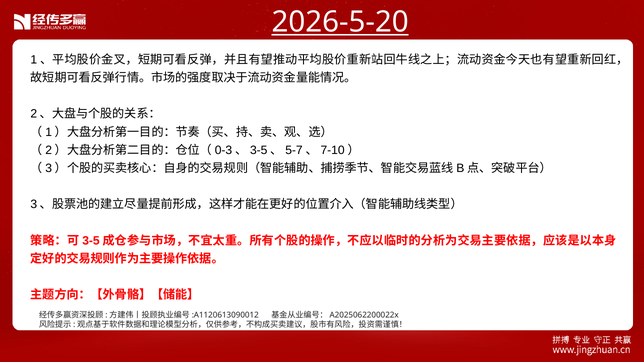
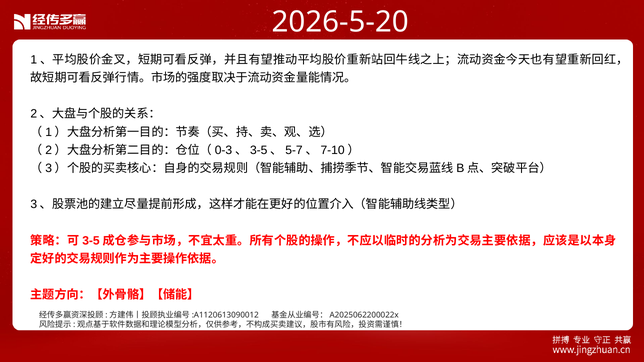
2026-5-20 underline: present -> none (340, 22)
